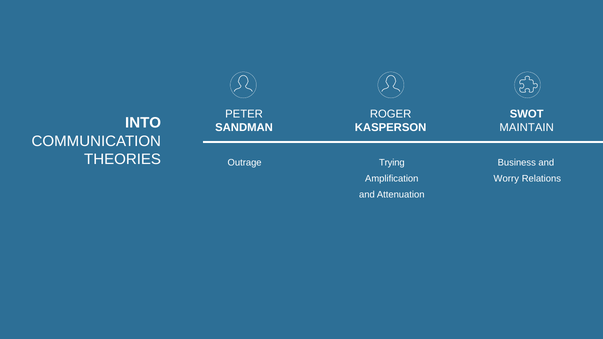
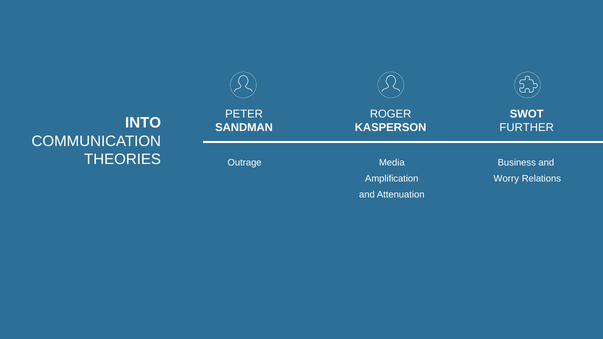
MAINTAIN: MAINTAIN -> FURTHER (527, 128)
Trying: Trying -> Media (392, 163)
